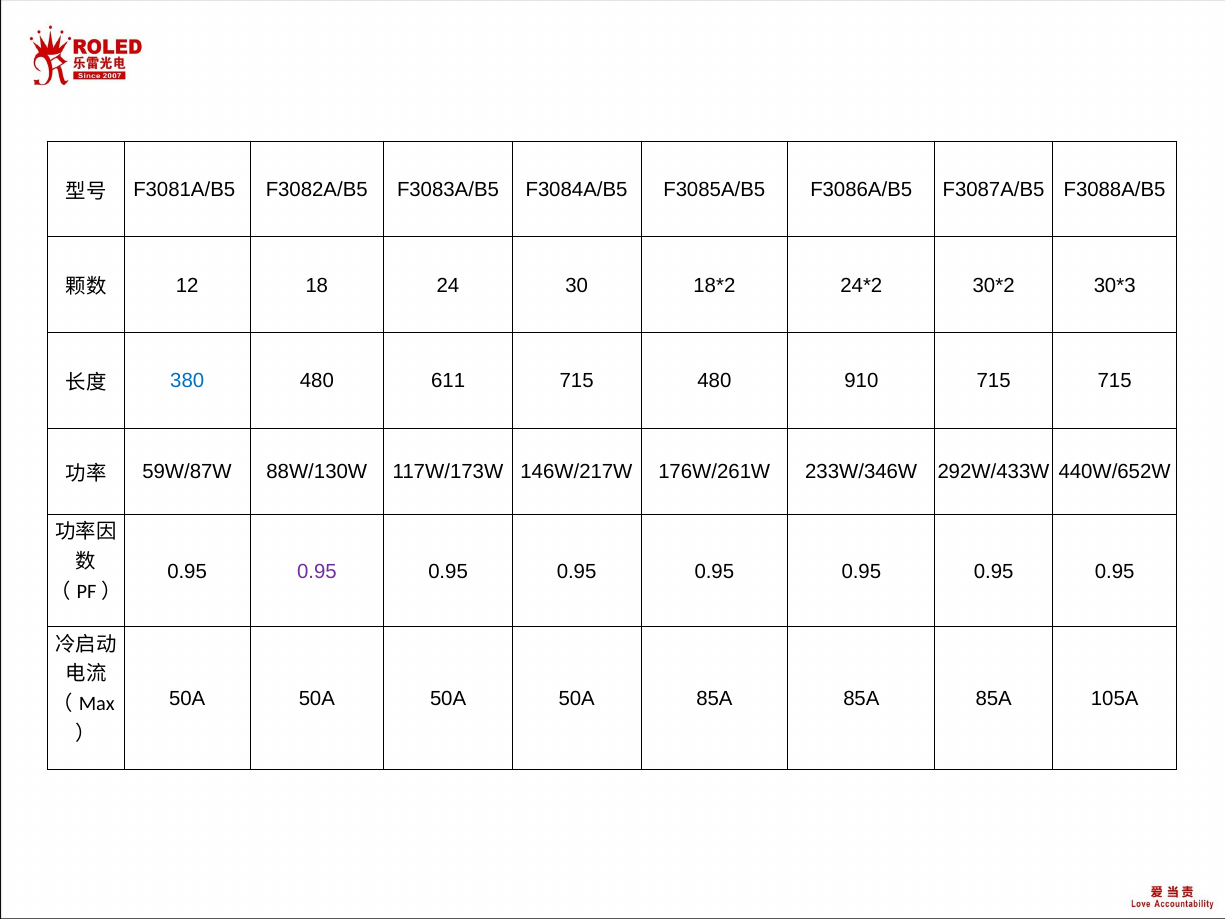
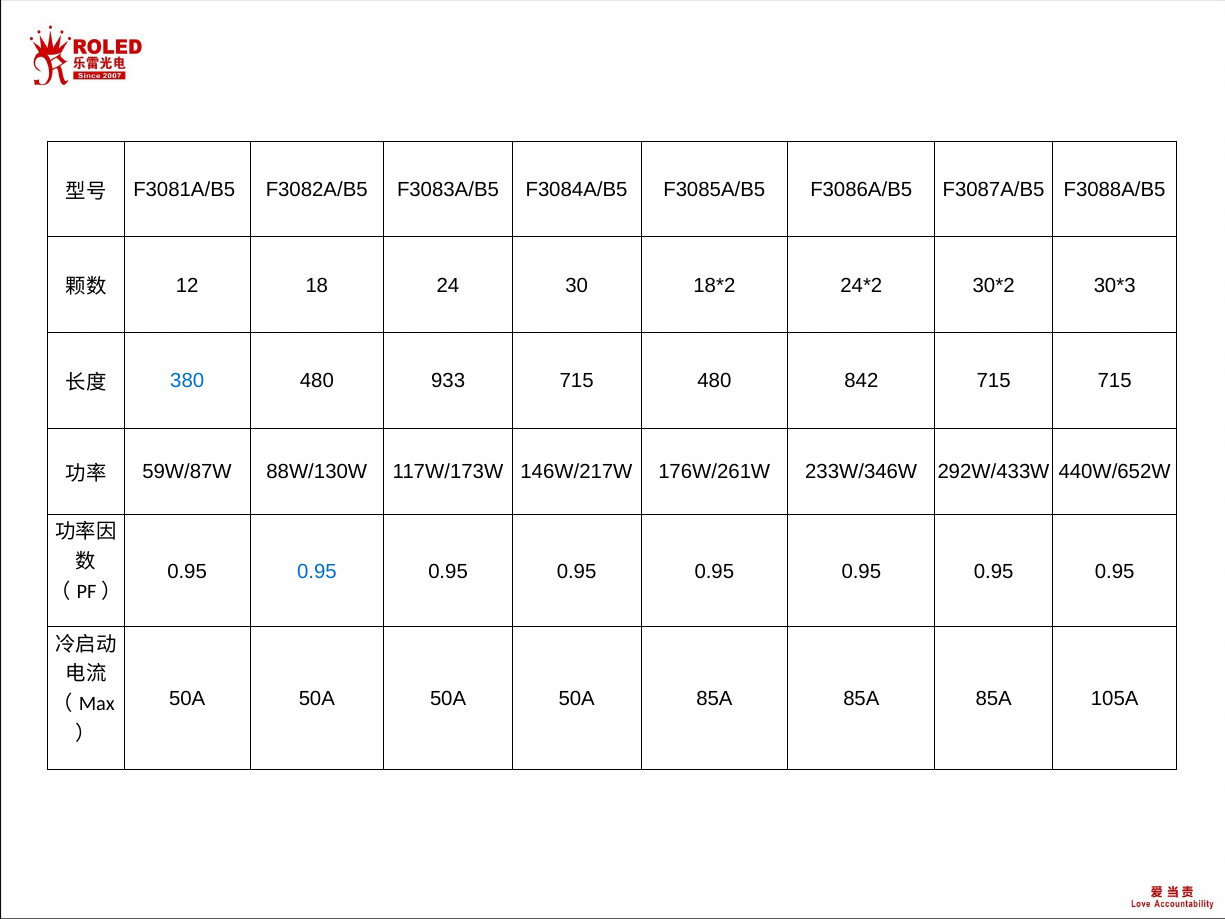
611: 611 -> 933 (448, 381)
910: 910 -> 842 (861, 381)
0.95 colour: purple -> blue (317, 571)
